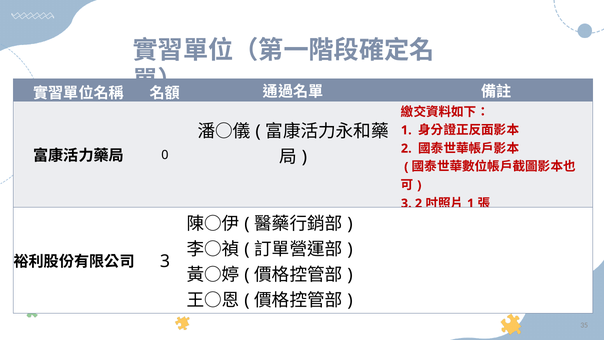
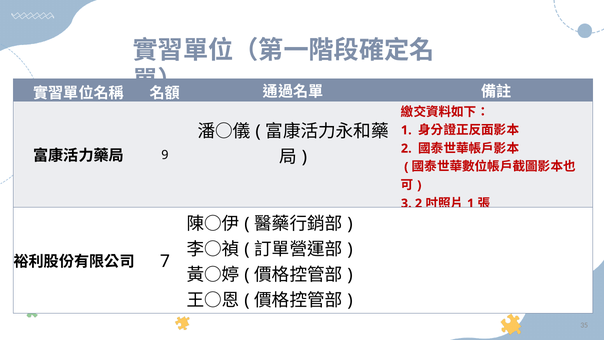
0: 0 -> 9 (165, 155)
3: 3 -> 7 (165, 261)
